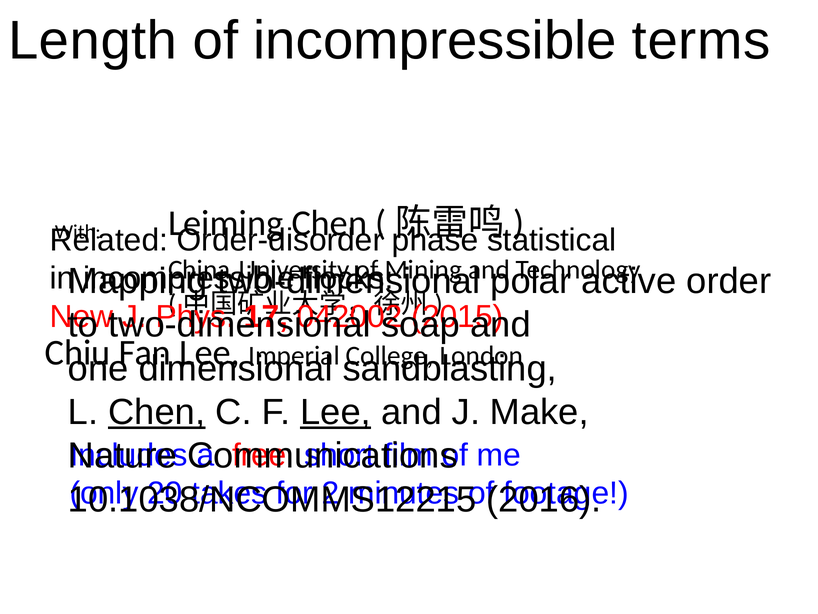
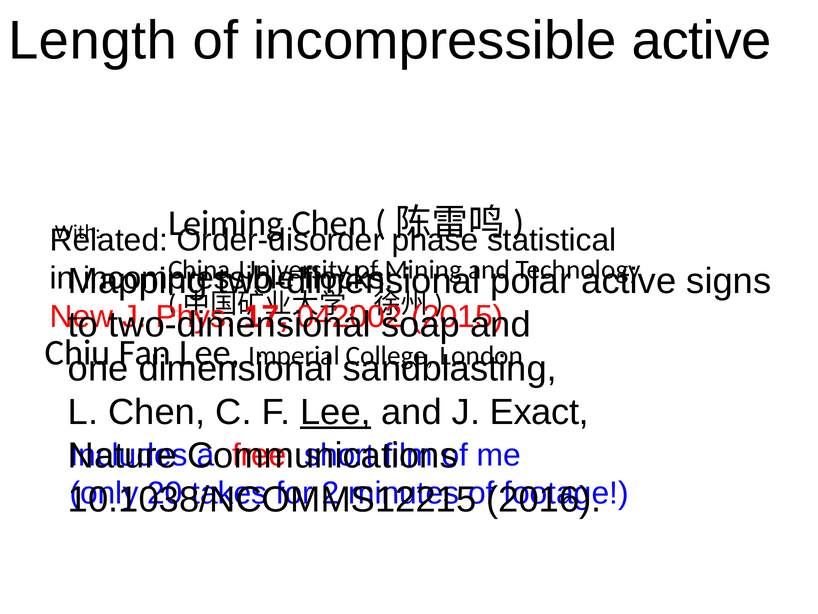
incompressible terms: terms -> active (702, 41)
order: order -> signs (729, 281)
Chen underline: present -> none (157, 412)
Make: Make -> Exact (539, 412)
